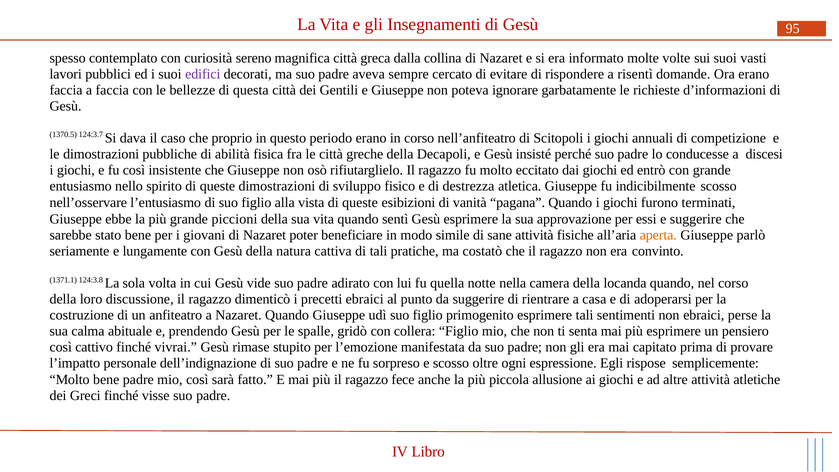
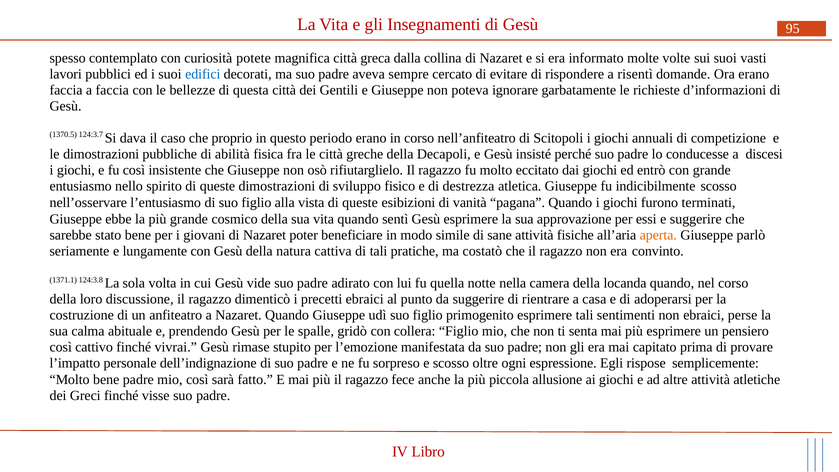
sereno: sereno -> potete (254, 58)
edifici colour: purple -> blue (203, 74)
piccioni: piccioni -> cosmico (235, 219)
